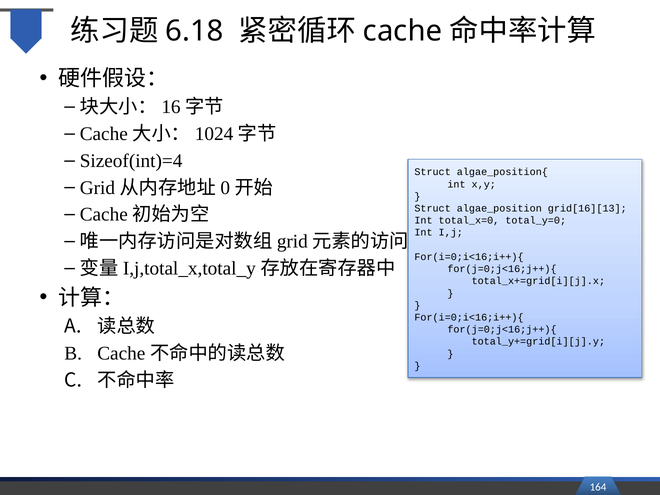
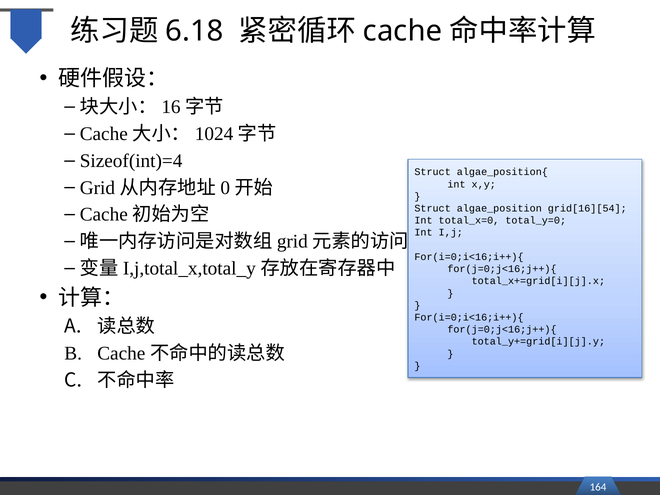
grid[16][13: grid[16][13 -> grid[16][54 (587, 208)
